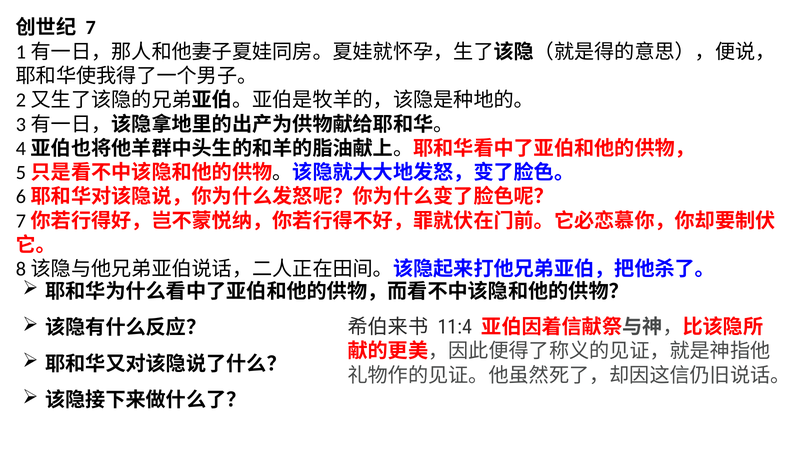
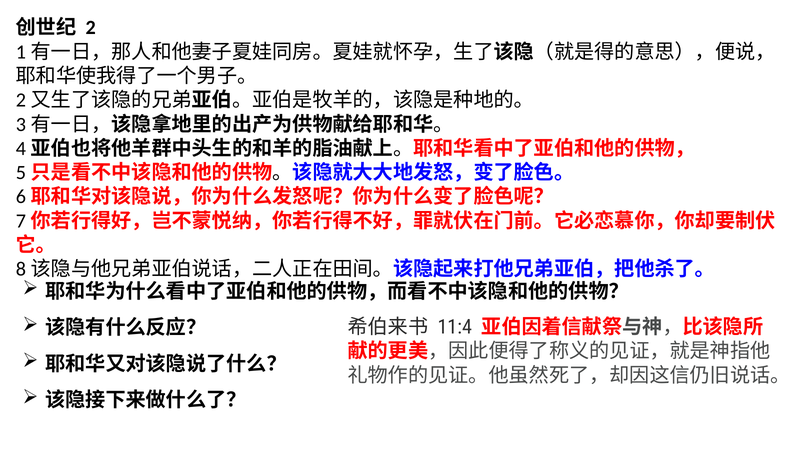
7: 7 -> 2 (91, 28)
